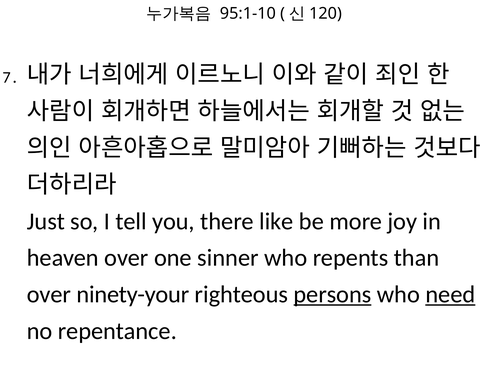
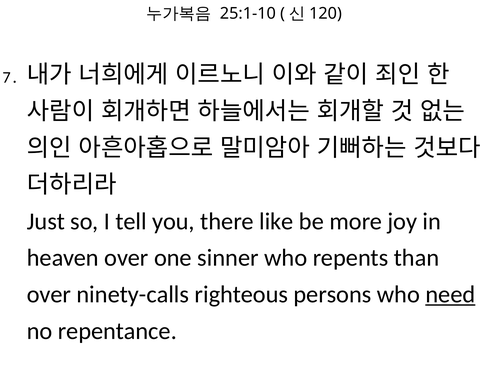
95:1-10: 95:1-10 -> 25:1-10 (248, 13)
ninety-your: ninety-your -> ninety-calls (133, 295)
persons underline: present -> none (332, 295)
